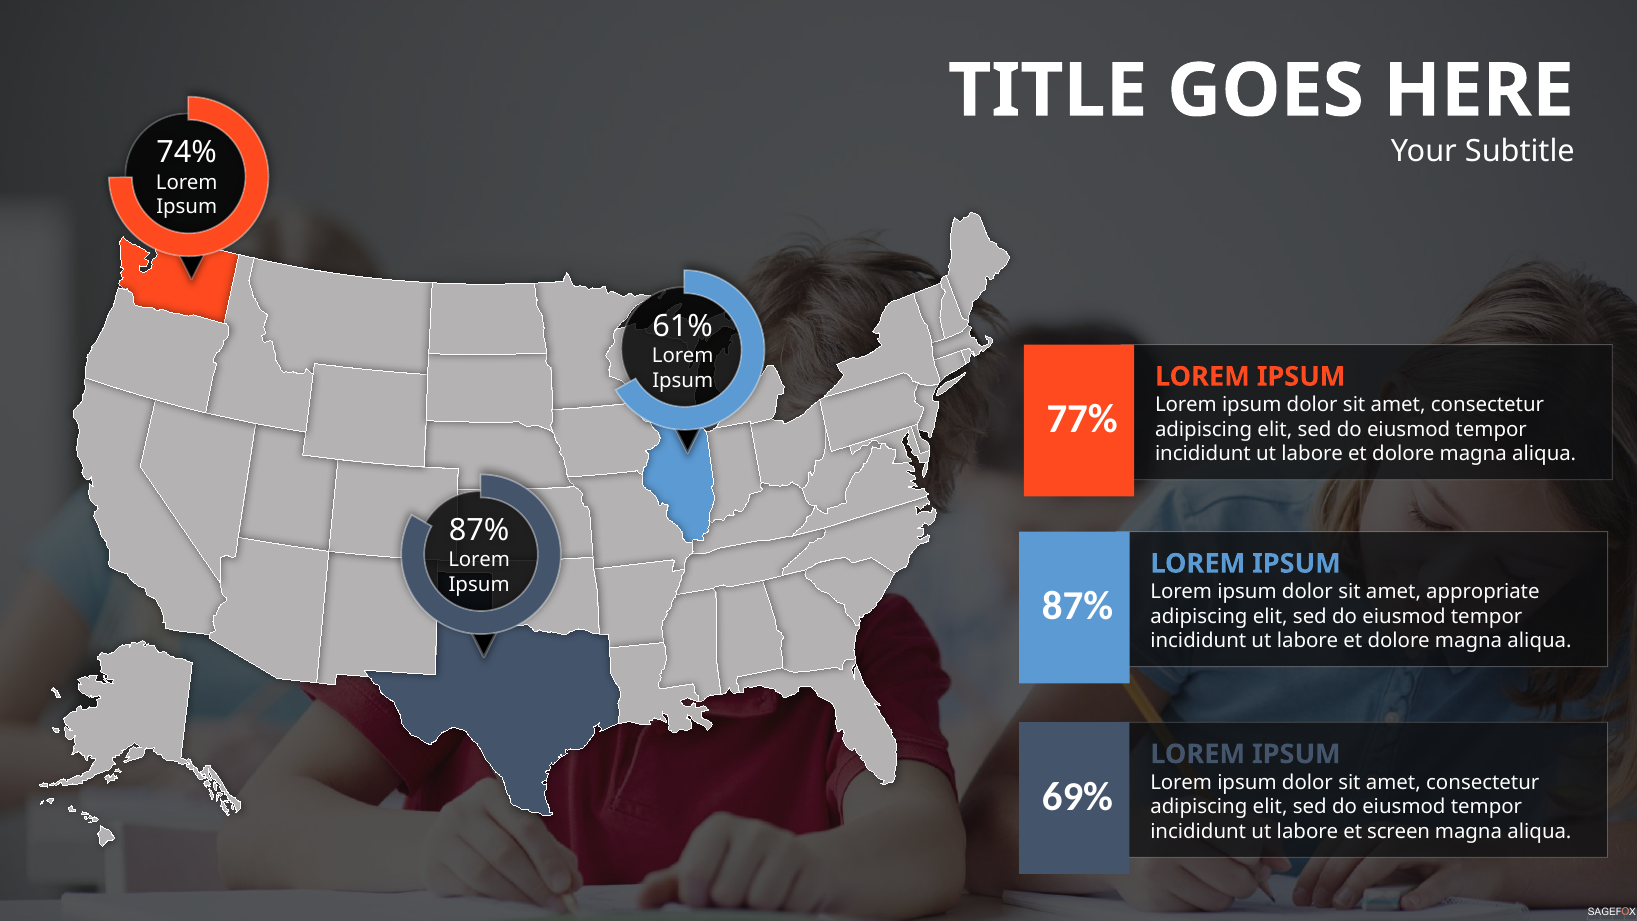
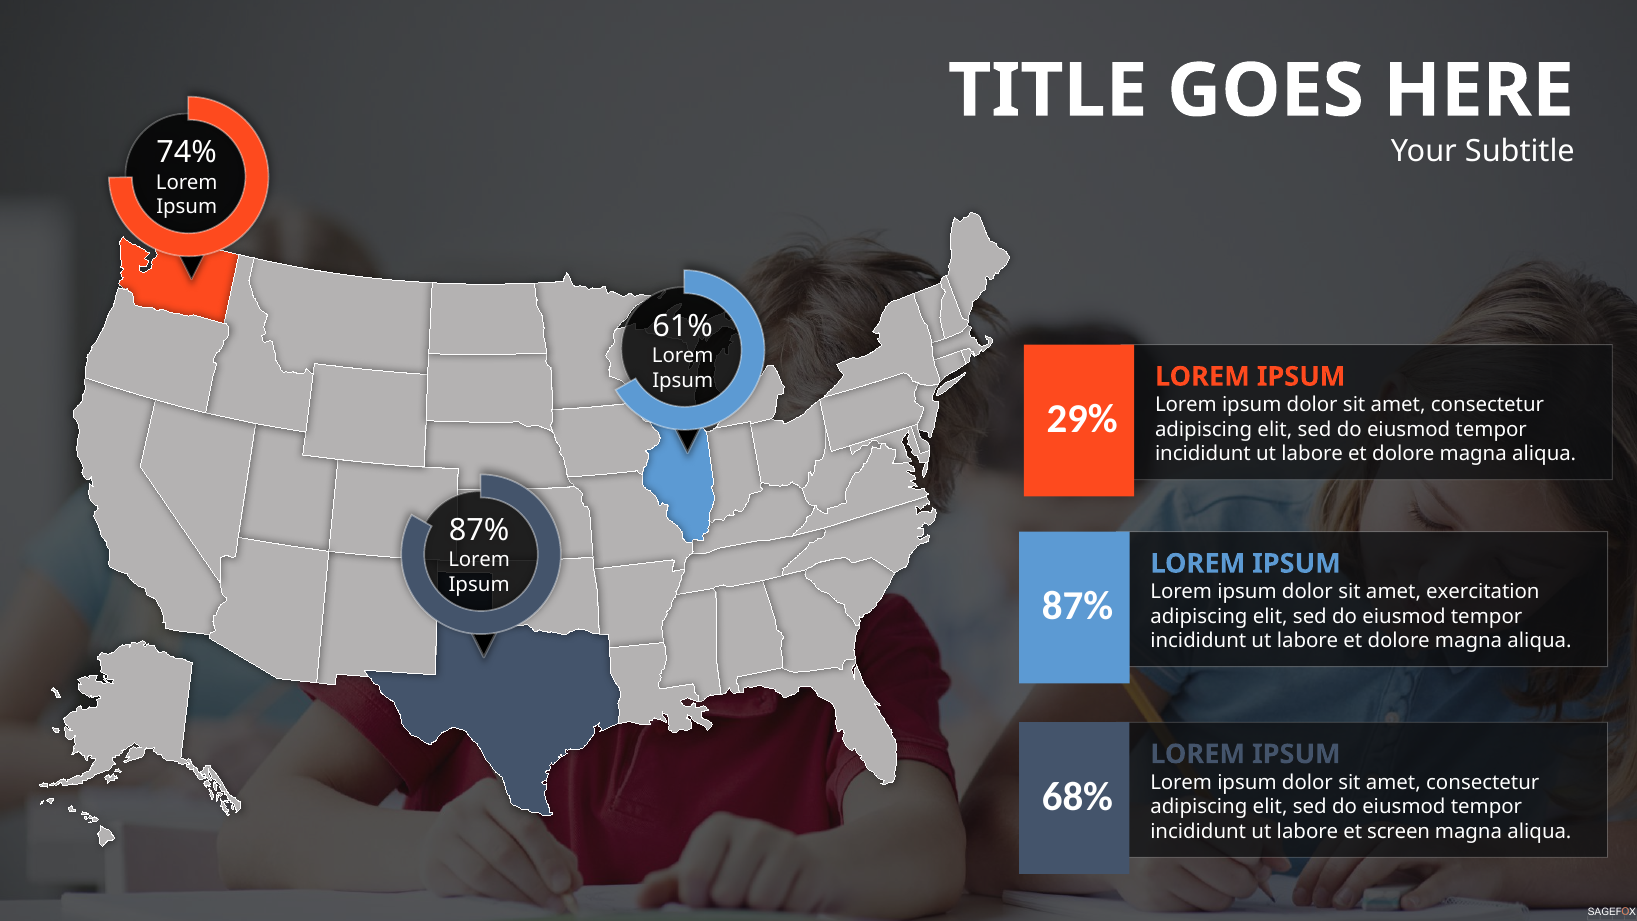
77%: 77% -> 29% (1082, 419)
appropriate: appropriate -> exercitation (1483, 592)
69%: 69% -> 68% (1077, 797)
